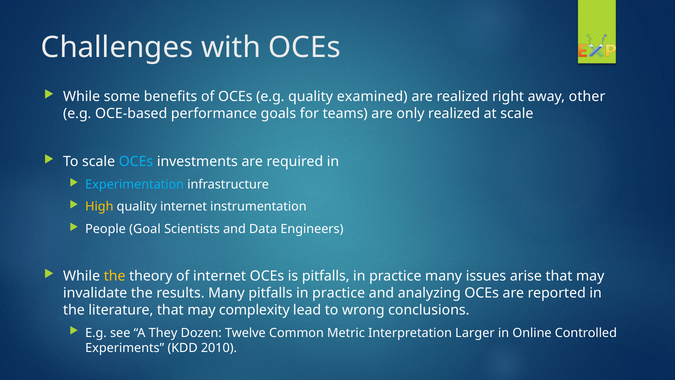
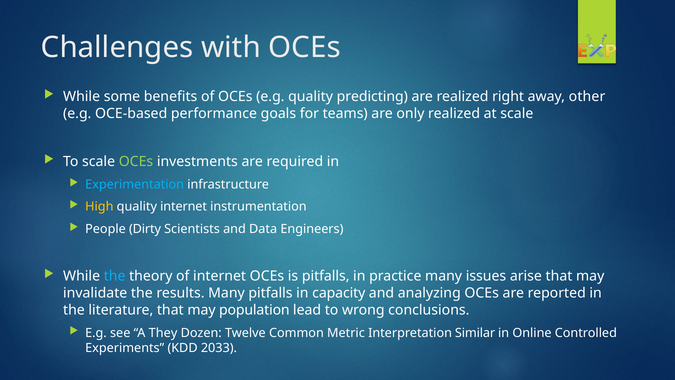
examined: examined -> predicting (372, 97)
OCEs colour: light blue -> light green (136, 161)
Goal: Goal -> Dirty (145, 229)
the colour: yellow -> light blue (115, 276)
Many pitfalls in practice: practice -> capacity (339, 293)
complexity: complexity -> population (254, 310)
Larger: Larger -> Similar (475, 333)
2010: 2010 -> 2033 (219, 348)
